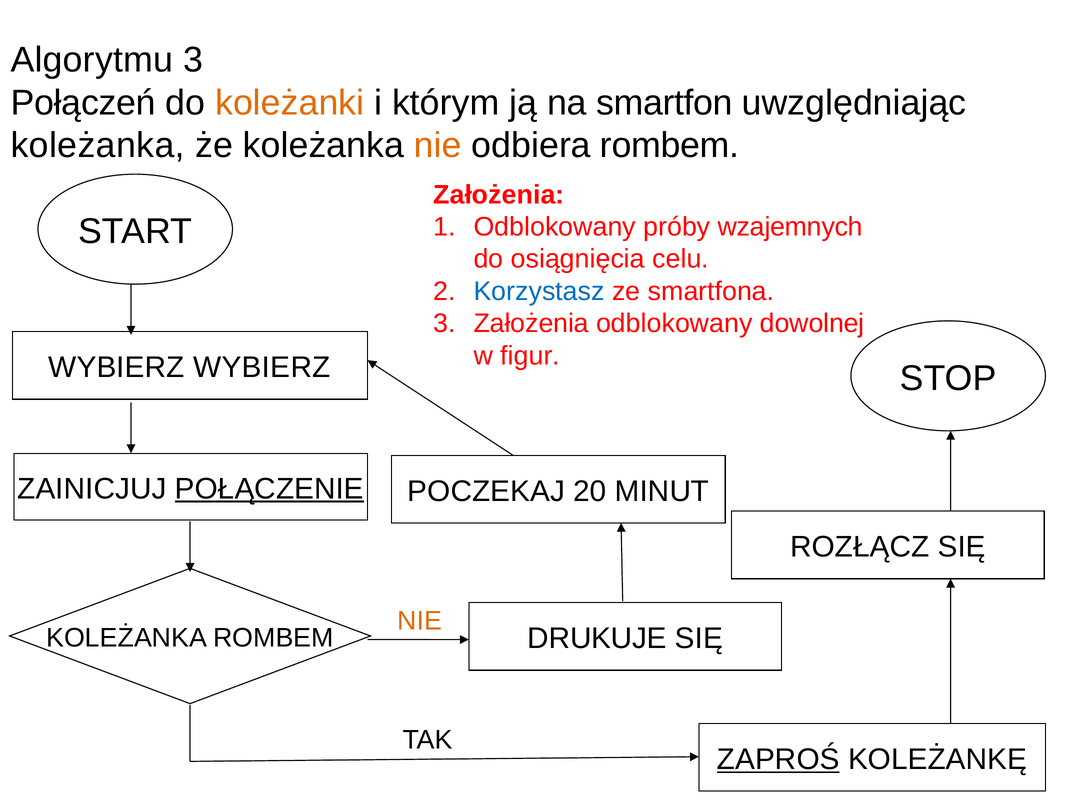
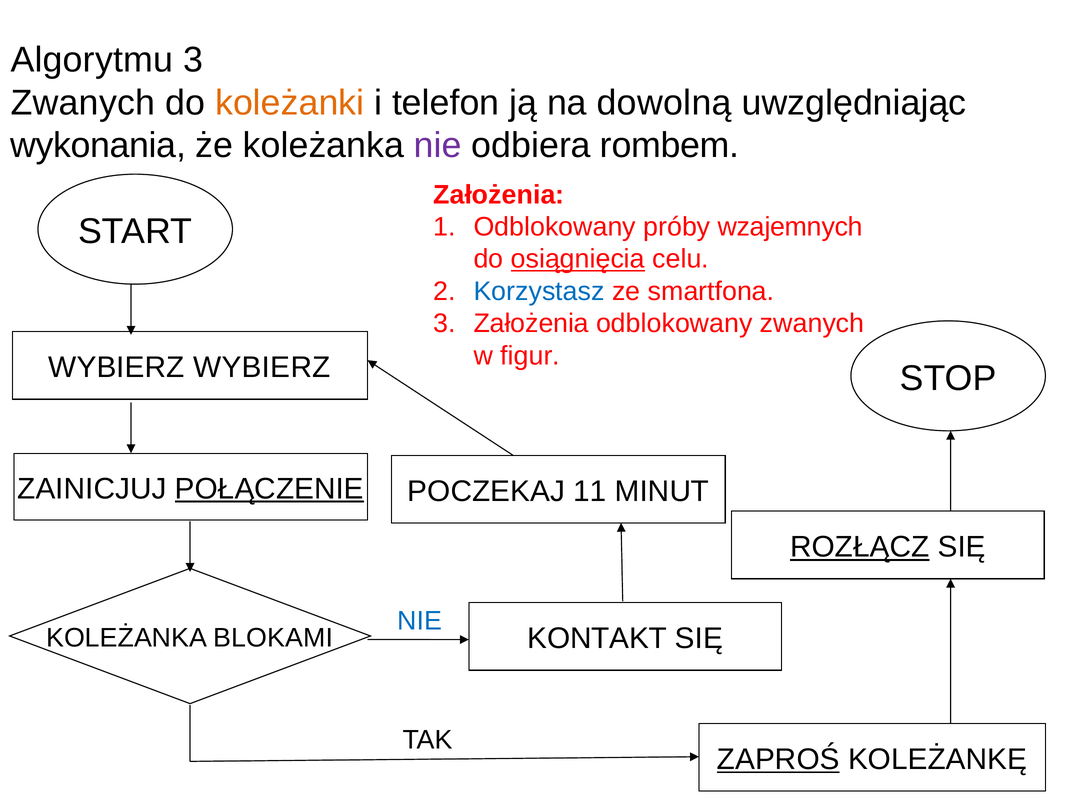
Połączeń: Połączeń -> Zwanych (83, 103)
którym: którym -> telefon (446, 103)
smartfon: smartfon -> dowolną (664, 103)
koleżanka: koleżanka -> wykonania (98, 146)
nie colour: orange -> purple (438, 146)
osiągnięcia underline: none -> present (578, 259)
odblokowany dowolnej: dowolnej -> zwanych (812, 323)
20: 20 -> 11 (590, 491)
ROZŁĄCZ underline: none -> present (860, 547)
NIE colour: orange -> blue (420, 620)
DRUKUJE: DRUKUJE -> KONTAKT (597, 638)
KOLEŻANKA ROMBEM: ROMBEM -> BLOKAMI (273, 638)
